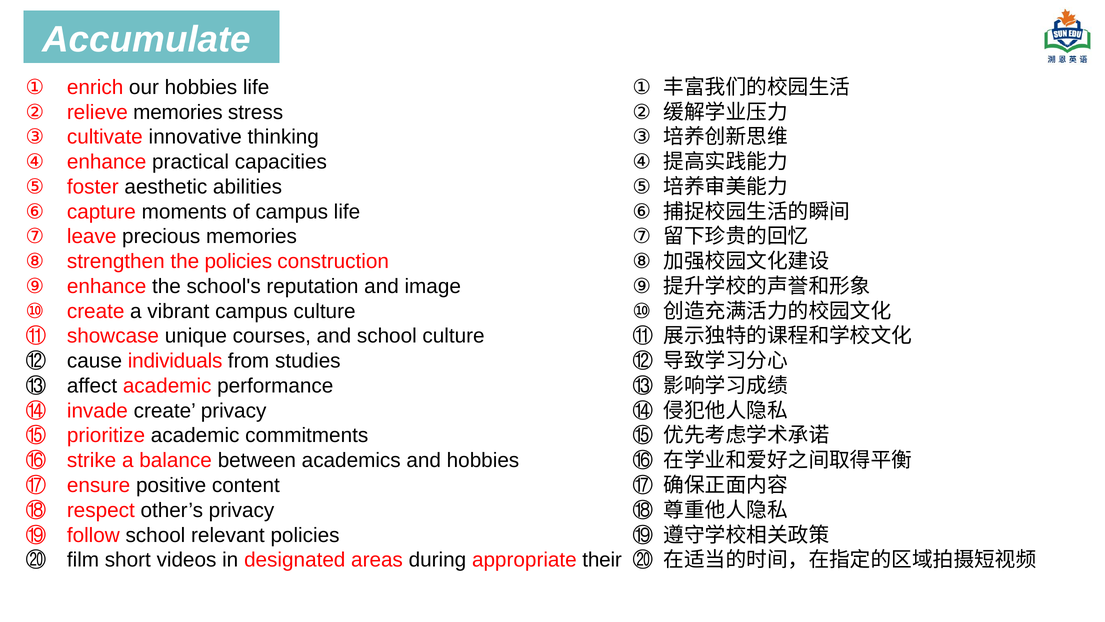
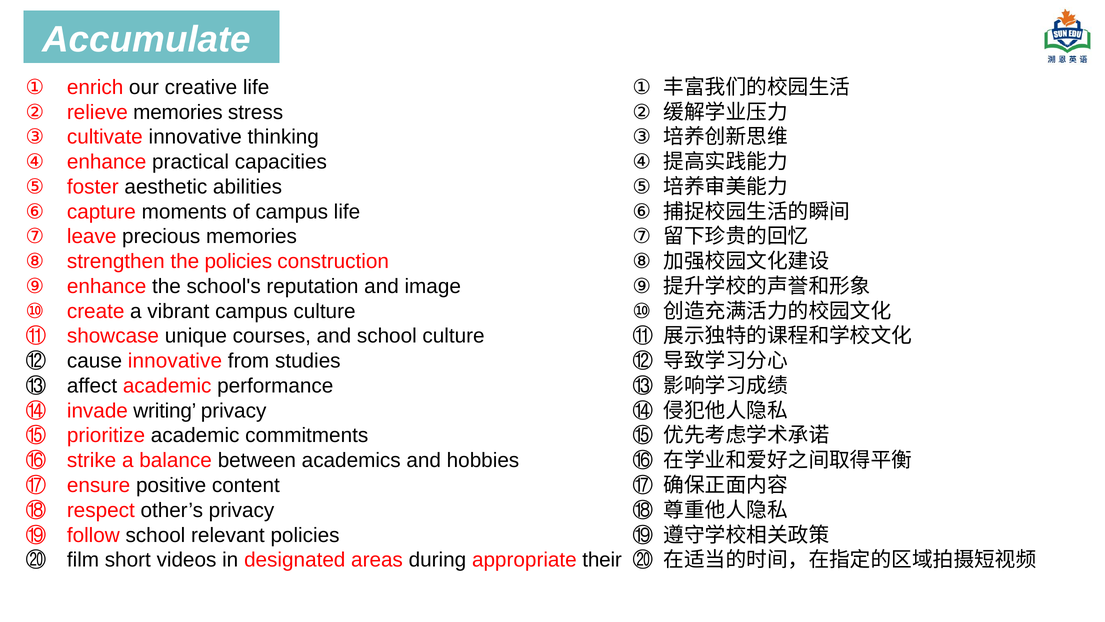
our hobbies: hobbies -> creative (201, 87)
cause individuals: individuals -> innovative (175, 361)
invade create: create -> writing (165, 410)
